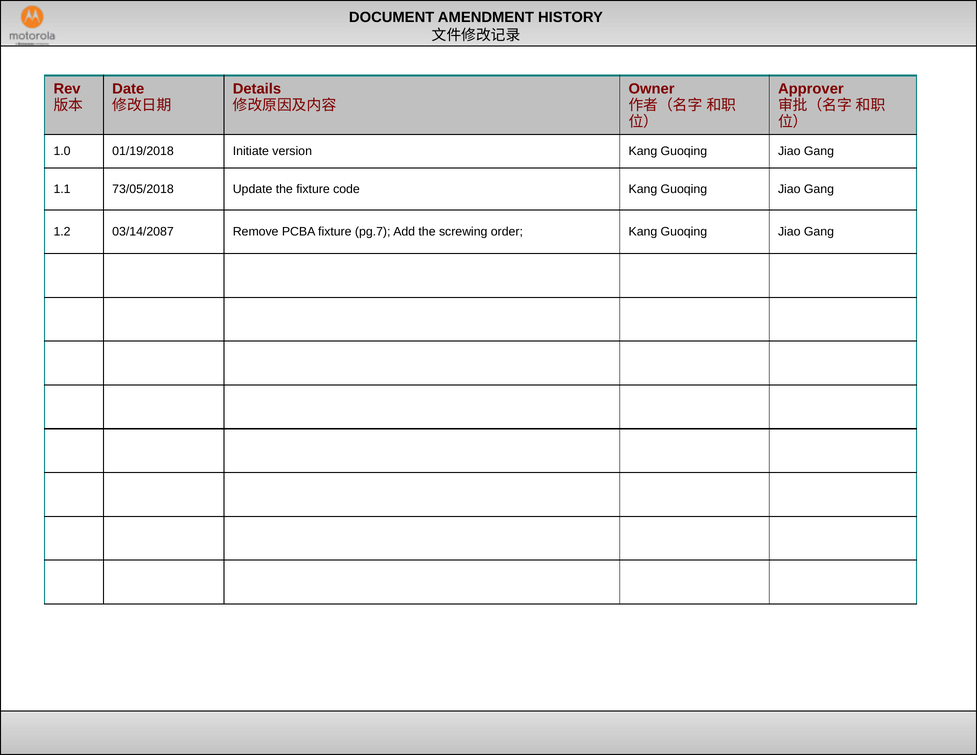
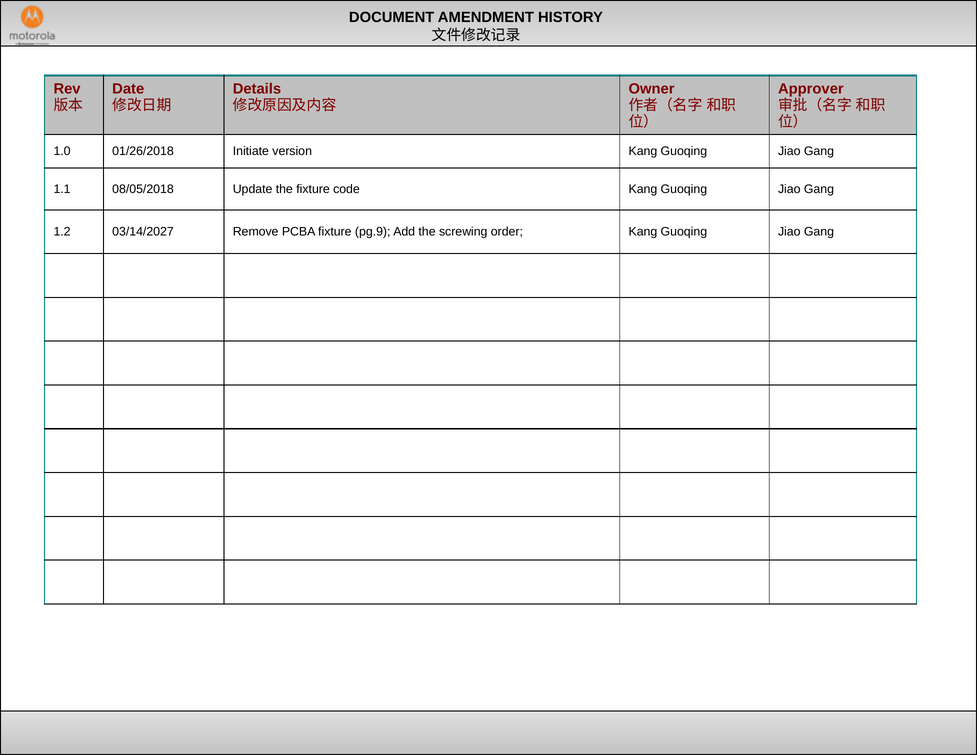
01/19/2018: 01/19/2018 -> 01/26/2018 (143, 151)
73/05/2018: 73/05/2018 -> 08/05/2018 (143, 189)
03/14/2087: 03/14/2087 -> 03/14/2027 (143, 232)
pg.7: pg.7 -> pg.9 (373, 232)
